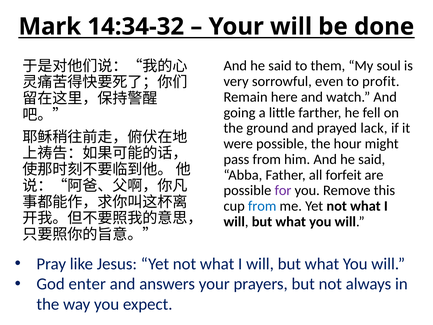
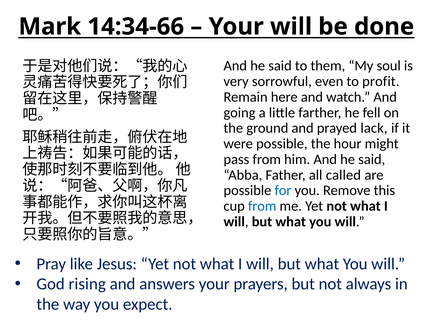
14:34-32: 14:34-32 -> 14:34-66 (136, 27)
forfeit: forfeit -> called (343, 175)
for colour: purple -> blue (283, 190)
enter: enter -> rising (87, 284)
